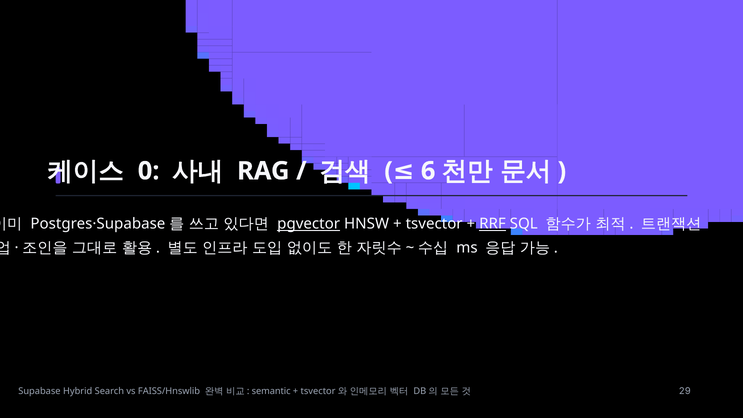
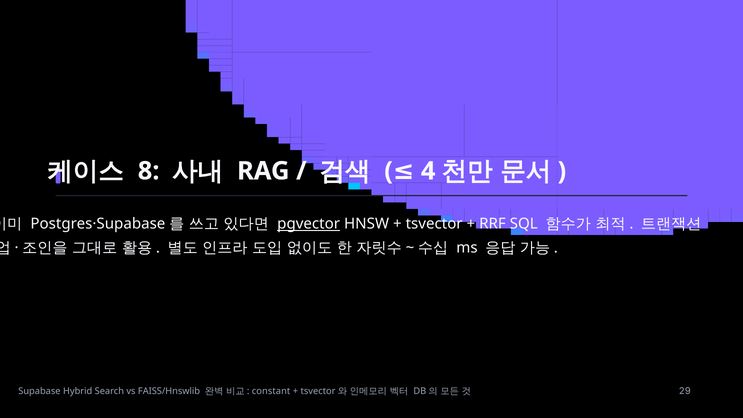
0: 0 -> 8 (149, 171)
6: 6 -> 4 (428, 171)
RRF underline: present -> none (492, 224)
semantic: semantic -> constant (271, 391)
